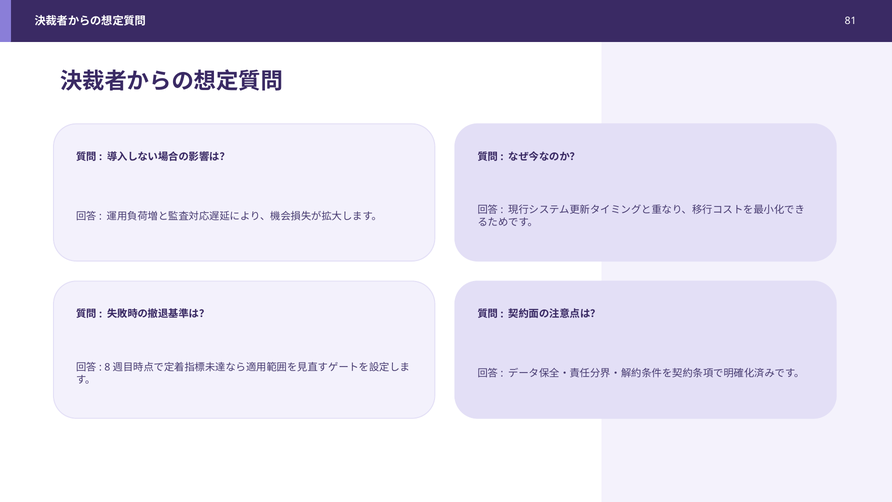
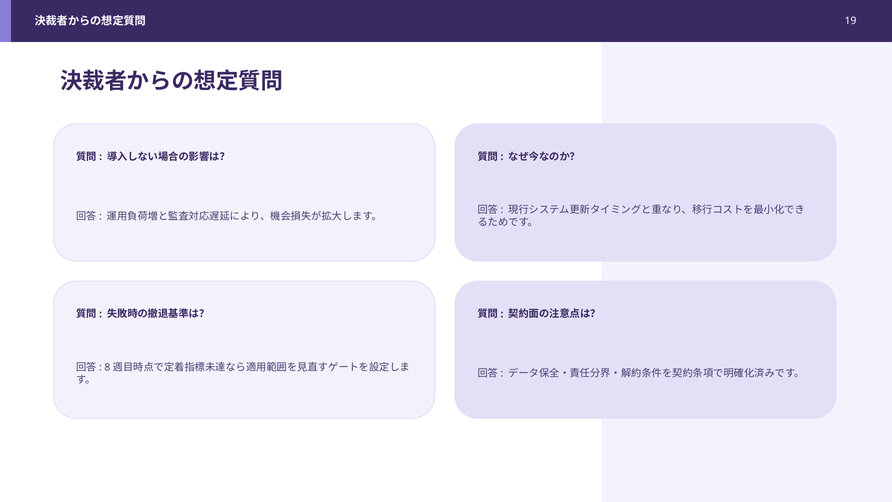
81: 81 -> 19 (851, 21)
